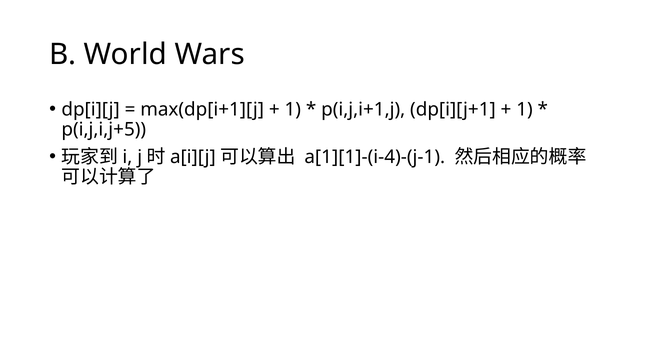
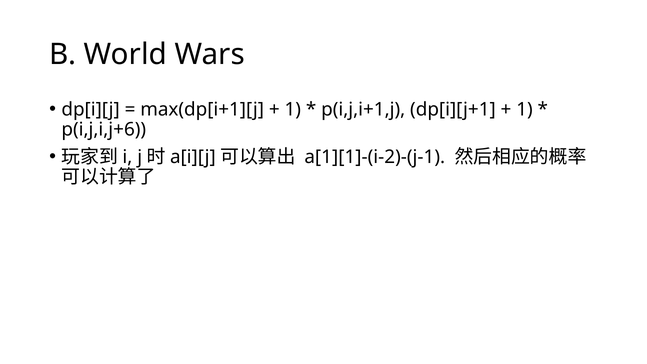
p(i,j,i,j+5: p(i,j,i,j+5 -> p(i,j,i,j+6 (104, 130)
a[1][1]-(i-4)-(j-1: a[1][1]-(i-4)-(j-1 -> a[1][1]-(i-2)-(j-1 (375, 157)
